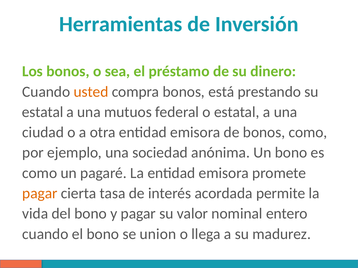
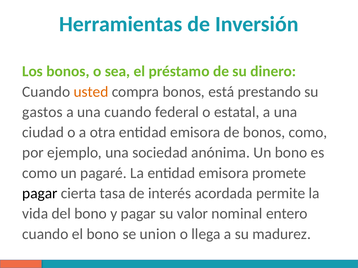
estatal: estatal -> gastos (42, 112)
una mutuos: mutuos -> cuando (128, 112)
pagar colour: orange -> black (40, 194)
